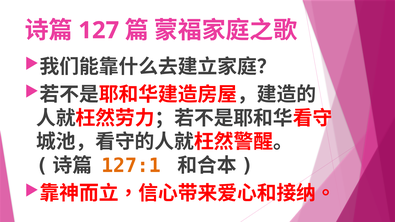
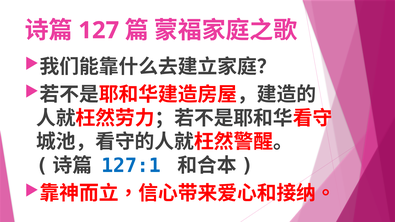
127:1 colour: orange -> blue (131, 166)
